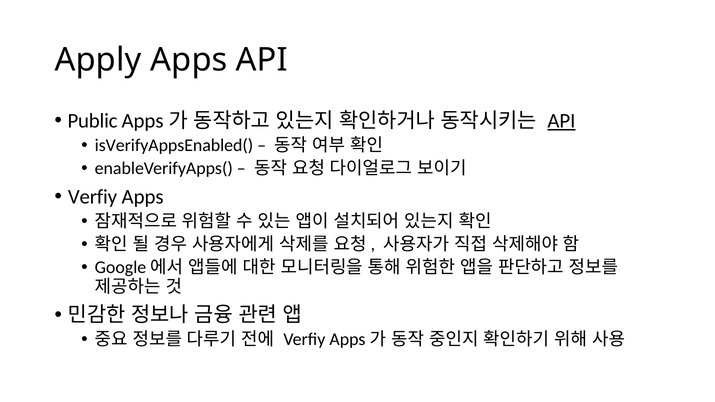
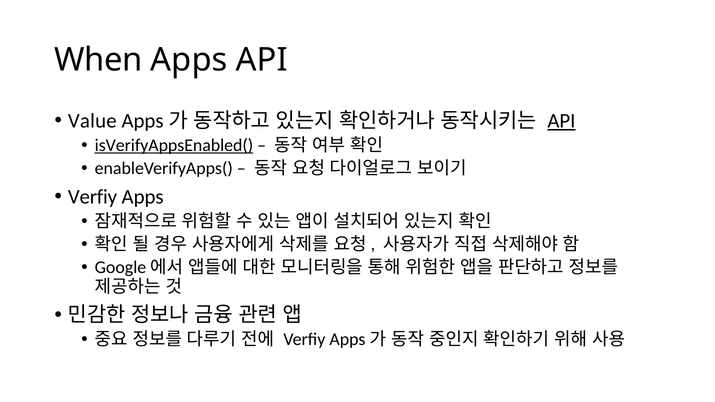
Apply: Apply -> When (98, 60)
Public: Public -> Value (92, 121)
isVerifyAppsEnabled( underline: none -> present (174, 145)
